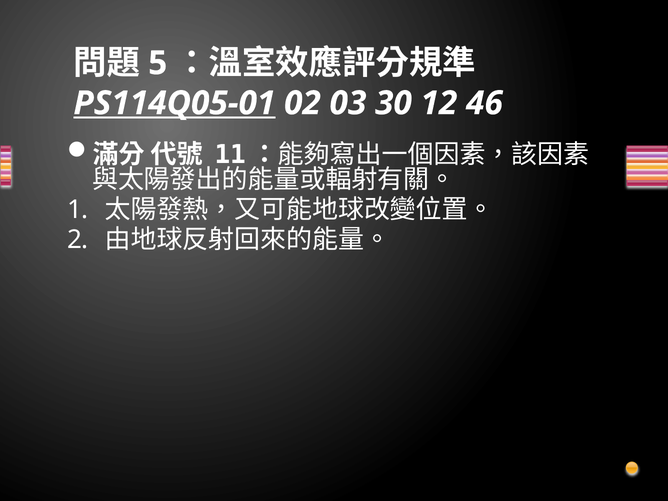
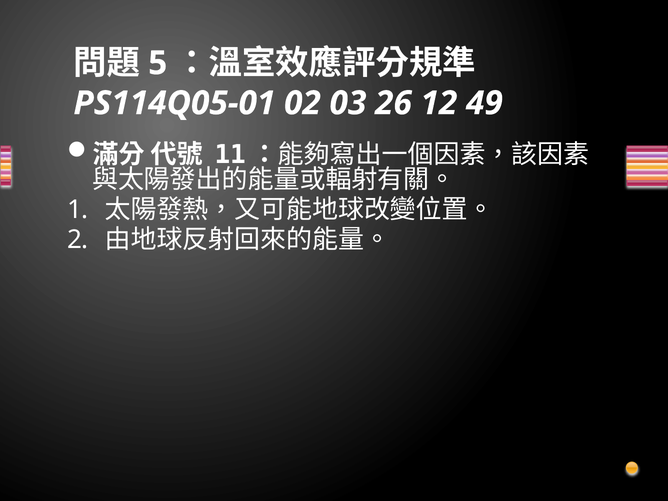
PS114Q05-01 underline: present -> none (174, 103)
30: 30 -> 26 (393, 103)
46: 46 -> 49 (484, 103)
